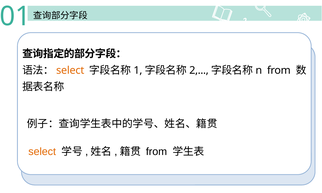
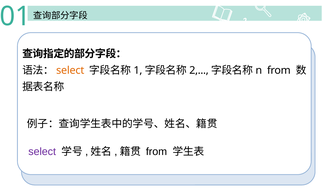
select colour: orange -> purple (42, 152)
